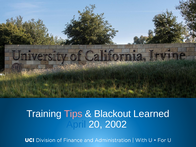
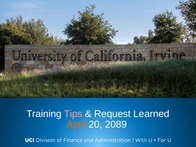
Blackout: Blackout -> Request (112, 114)
April colour: blue -> orange (76, 124)
2002: 2002 -> 2089 (116, 124)
